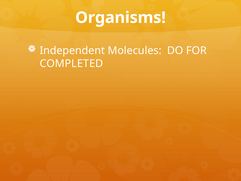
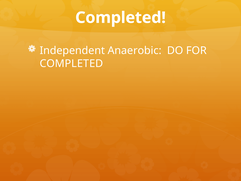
Organisms: Organisms -> Completed (121, 18)
Molecules: Molecules -> Anaerobic (135, 51)
